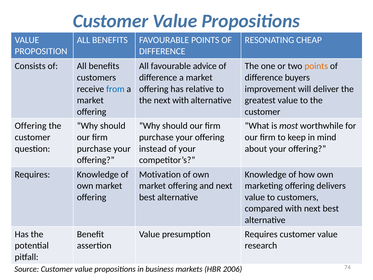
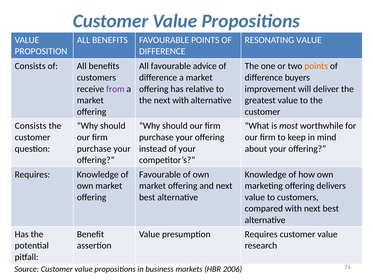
RESONATING CHEAP: CHEAP -> VALUE (309, 40)
from colour: blue -> purple (115, 89)
Offering: Offering -> Consists (31, 126)
Motivation: Motivation -> Favourable (160, 174)
